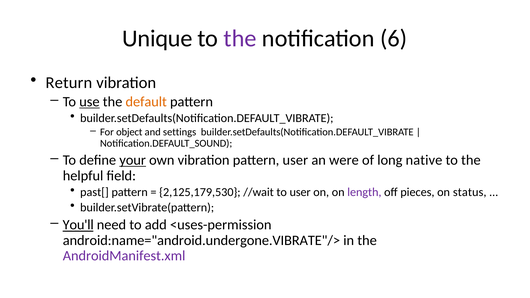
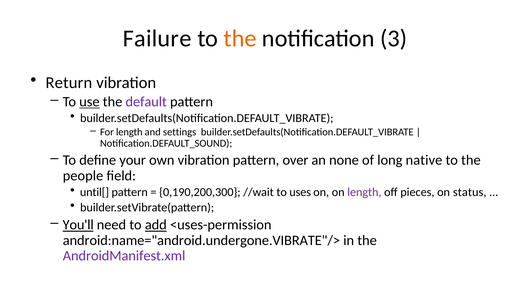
Unique: Unique -> Failure (157, 38)
the colour: purple -> orange (240, 38)
6: 6 -> 3 (394, 38)
default colour: orange -> purple (146, 102)
For object: object -> length (129, 132)
your underline: present -> none (133, 160)
pattern user: user -> over (295, 160)
were: were -> none (344, 160)
helpful: helpful -> people (83, 176)
past[: past[ -> until[ (95, 192)
2,125,179,530: 2,125,179,530 -> 0,190,200,300 (200, 192)
to user: user -> uses (300, 192)
add underline: none -> present (156, 225)
